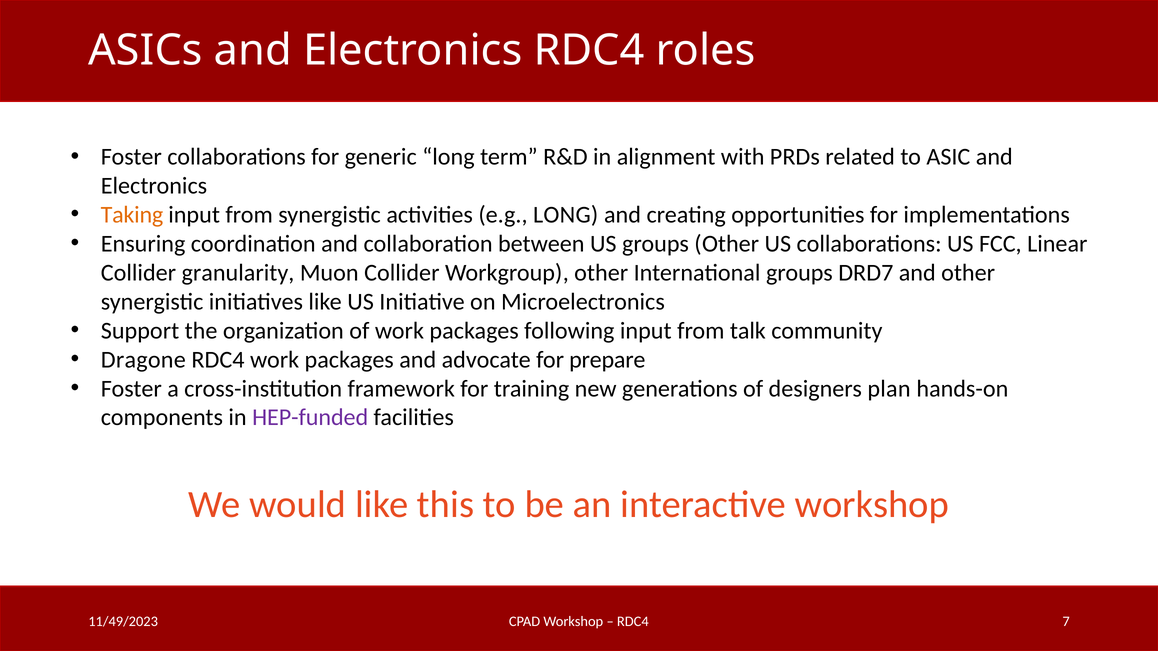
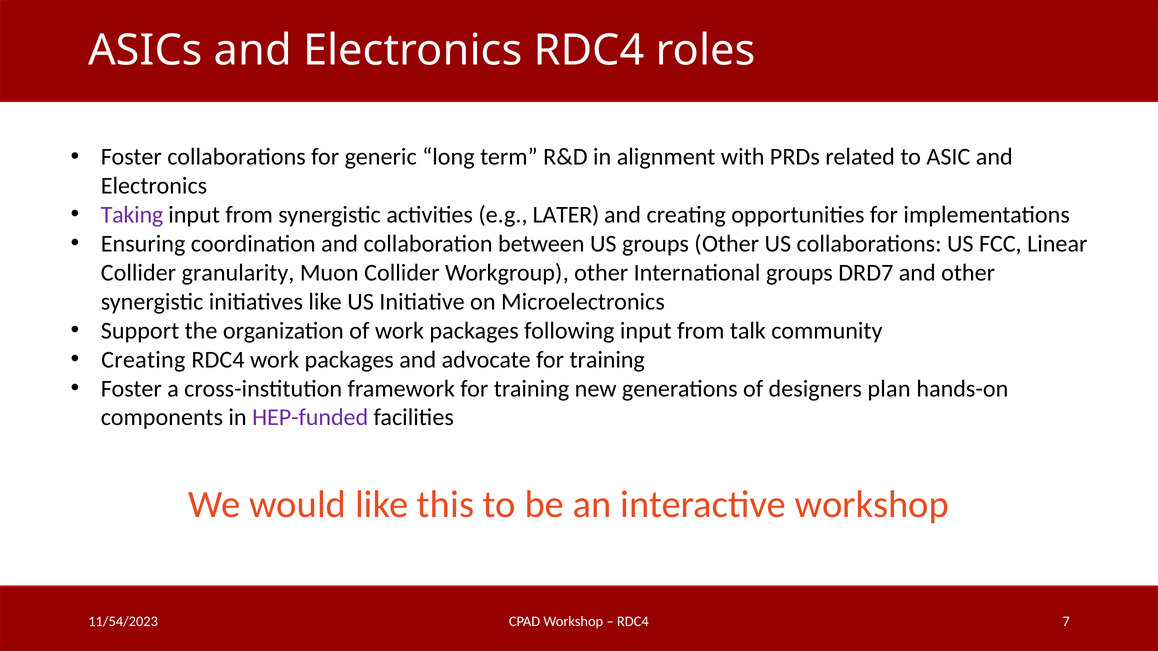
Taking colour: orange -> purple (132, 215)
e.g LONG: LONG -> LATER (566, 215)
Dragone: Dragone -> Creating (143, 360)
advocate for prepare: prepare -> training (607, 360)
11/49/2023: 11/49/2023 -> 11/54/2023 (123, 622)
